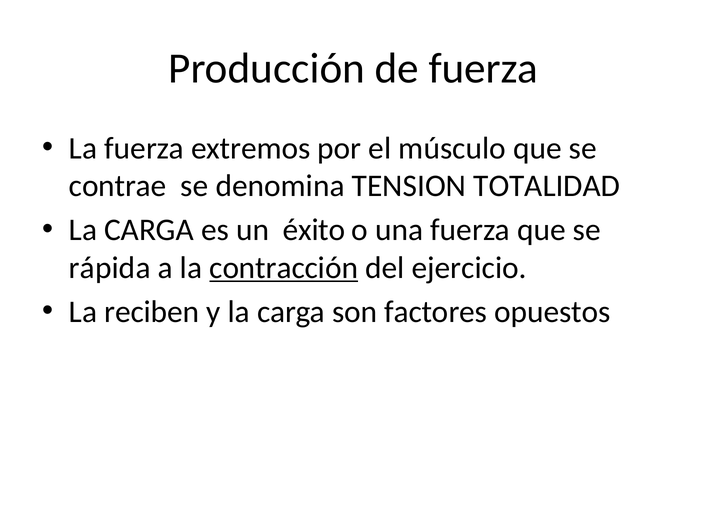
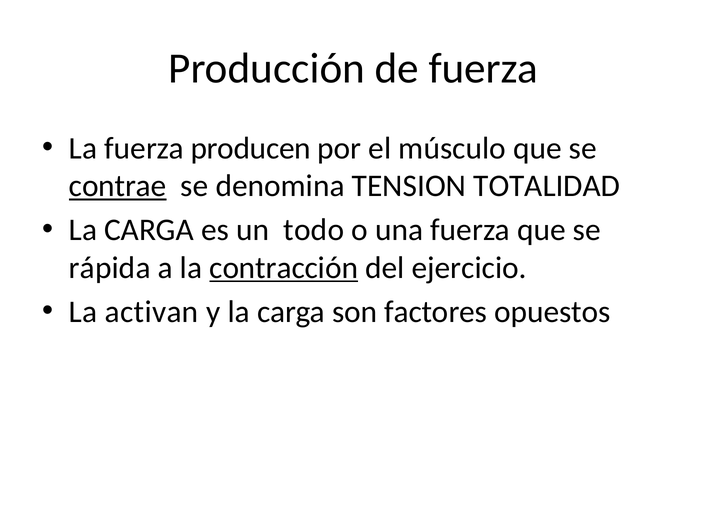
extremos: extremos -> producen (251, 148)
contrae underline: none -> present (118, 186)
éxito: éxito -> todo (314, 230)
reciben: reciben -> activan (152, 312)
